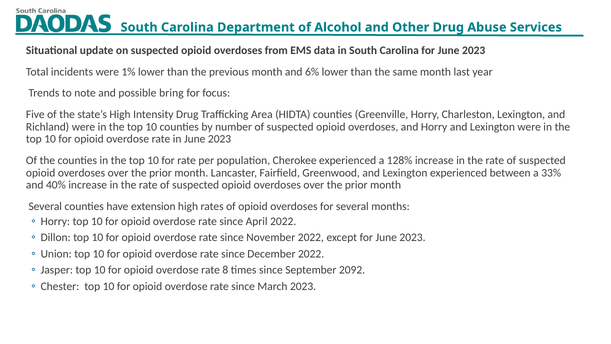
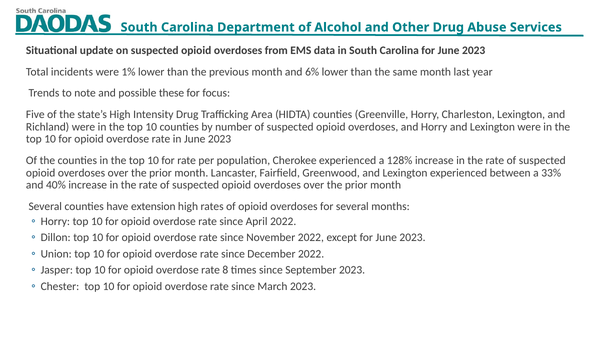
bring: bring -> these (172, 93)
September 2092: 2092 -> 2023 (352, 270)
